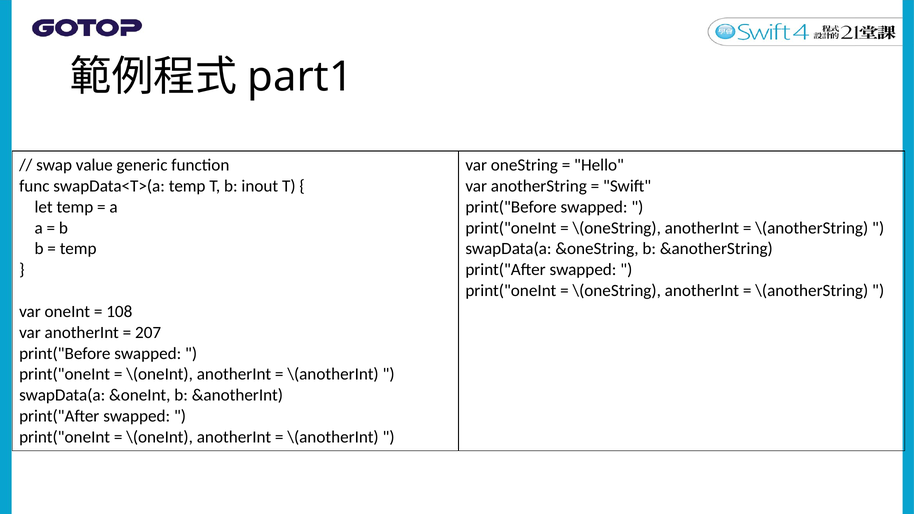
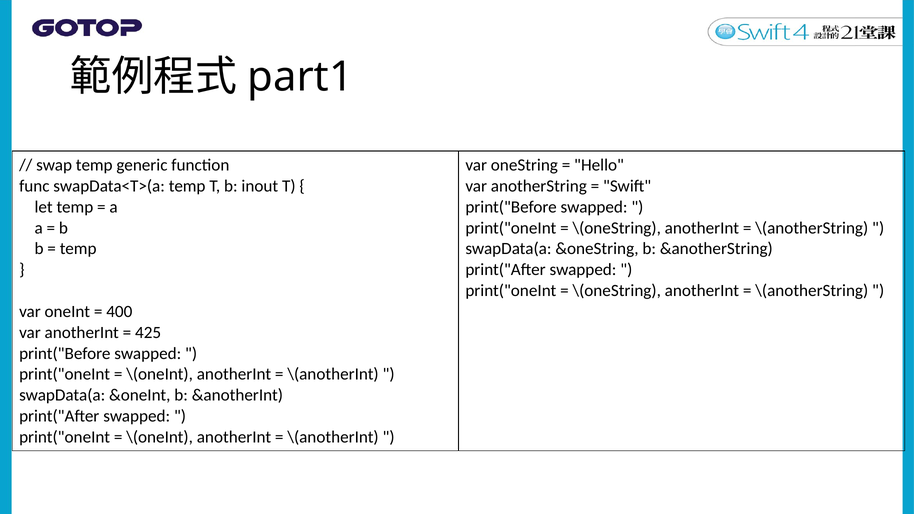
swap value: value -> temp (94, 165)
108: 108 -> 400 (119, 312)
207: 207 -> 425 (148, 333)
